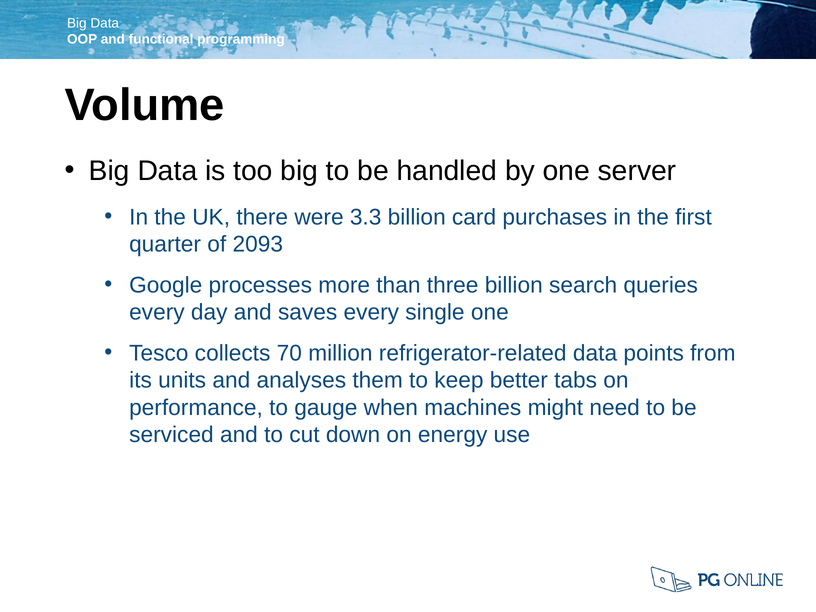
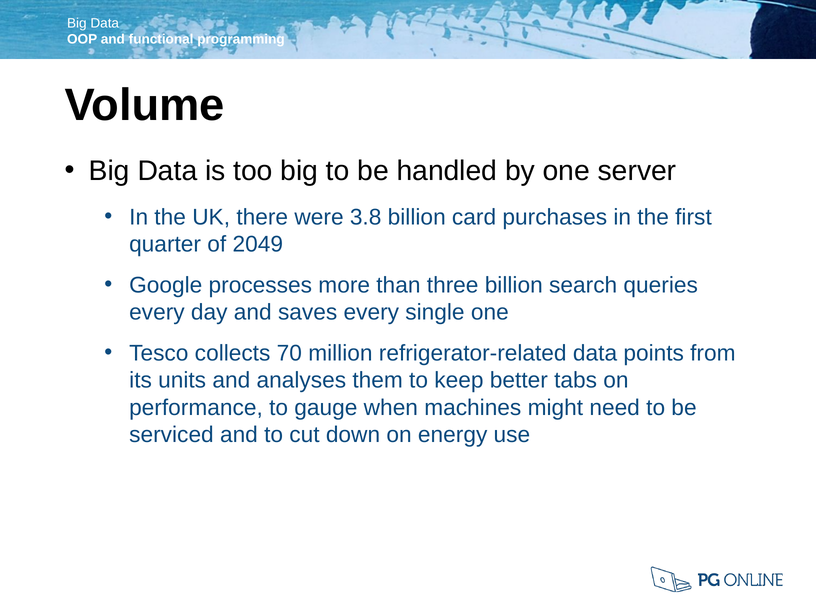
3.3: 3.3 -> 3.8 (366, 217)
2093: 2093 -> 2049 (258, 244)
